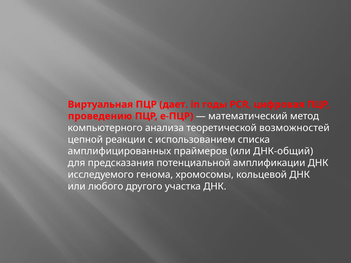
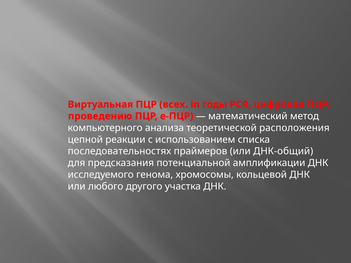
дает: дает -> всех (174, 105)
возможностей: возможностей -> расположения (294, 128)
амплифицированных: амплифицированных -> последовательностях (119, 151)
